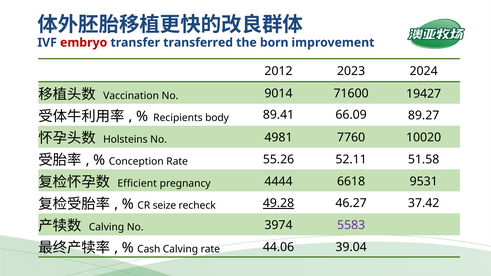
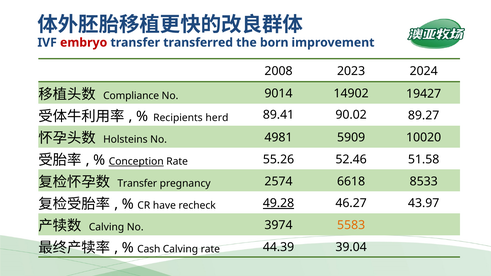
2012: 2012 -> 2008 (279, 71)
Vaccination: Vaccination -> Compliance (131, 96)
71600: 71600 -> 14902 (351, 94)
body: body -> herd (217, 118)
66.09: 66.09 -> 90.02 (351, 115)
7760: 7760 -> 5909 (351, 138)
Conception underline: none -> present (136, 162)
52.11: 52.11 -> 52.46 (351, 159)
Efficient: Efficient -> Transfer (137, 184)
4444: 4444 -> 2574 (279, 181)
9531: 9531 -> 8533 (424, 181)
seize: seize -> have (164, 205)
37.42: 37.42 -> 43.97 (424, 203)
5583 colour: purple -> orange (351, 225)
44.06: 44.06 -> 44.39 (279, 247)
